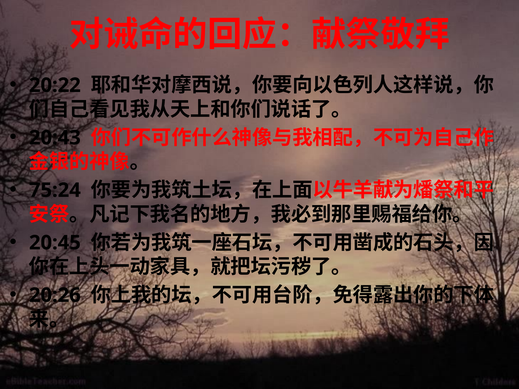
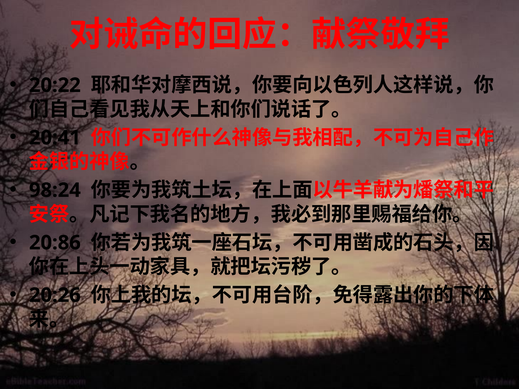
20:43: 20:43 -> 20:41 (55, 138)
75:24: 75:24 -> 98:24 (55, 190)
20:45: 20:45 -> 20:86 (55, 243)
